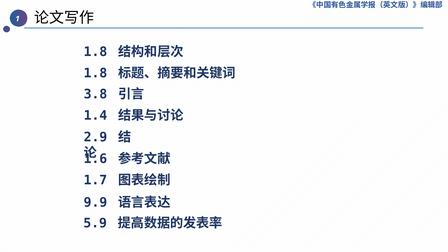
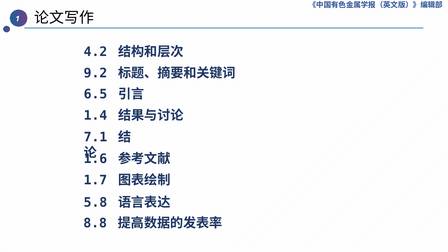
1.8: 1.8 -> 4.2 (95, 52)
1.8: 1.8 -> 9.2 (95, 73)
3.8: 3.8 -> 6.5 (95, 94)
2.9: 2.9 -> 7.1 (95, 137)
9.9: 9.9 -> 5.8 (95, 203)
5.9: 5.9 -> 8.8 (95, 223)
